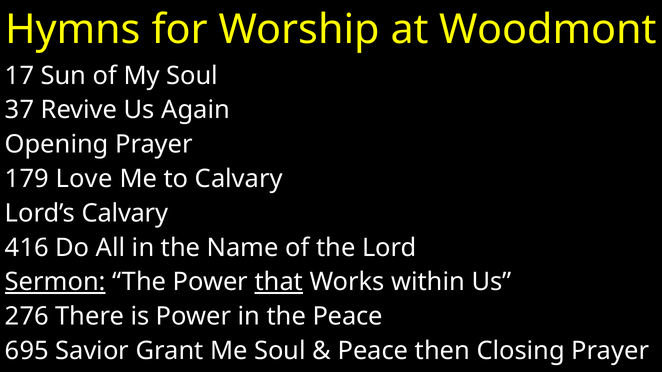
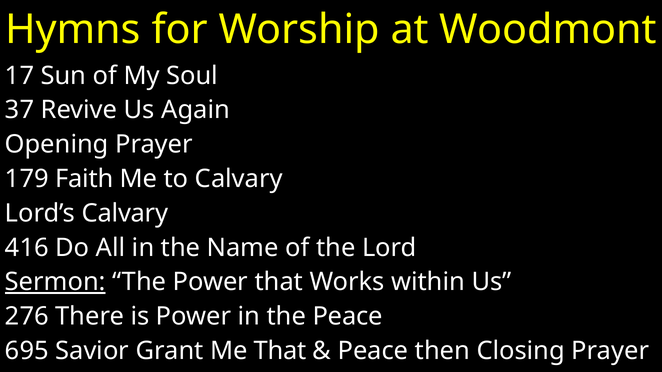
Love: Love -> Faith (84, 179)
that underline: present -> none (279, 282)
Me Soul: Soul -> That (280, 351)
